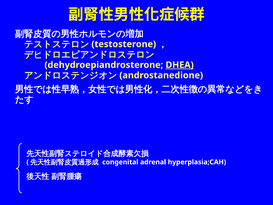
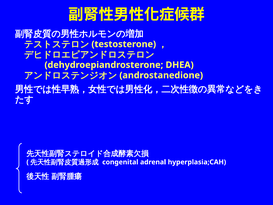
DHEA underline: present -> none (180, 65)
